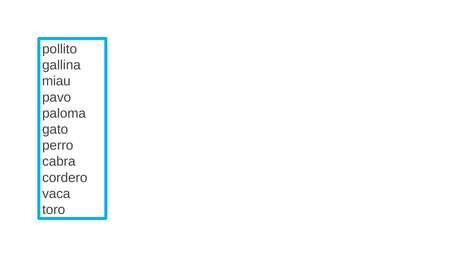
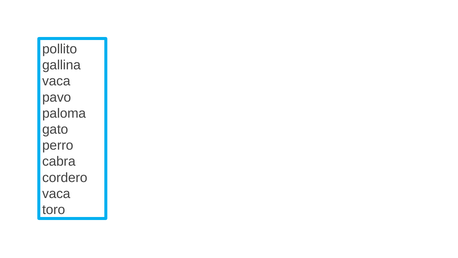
miau: miau -> vaca (56, 81)
